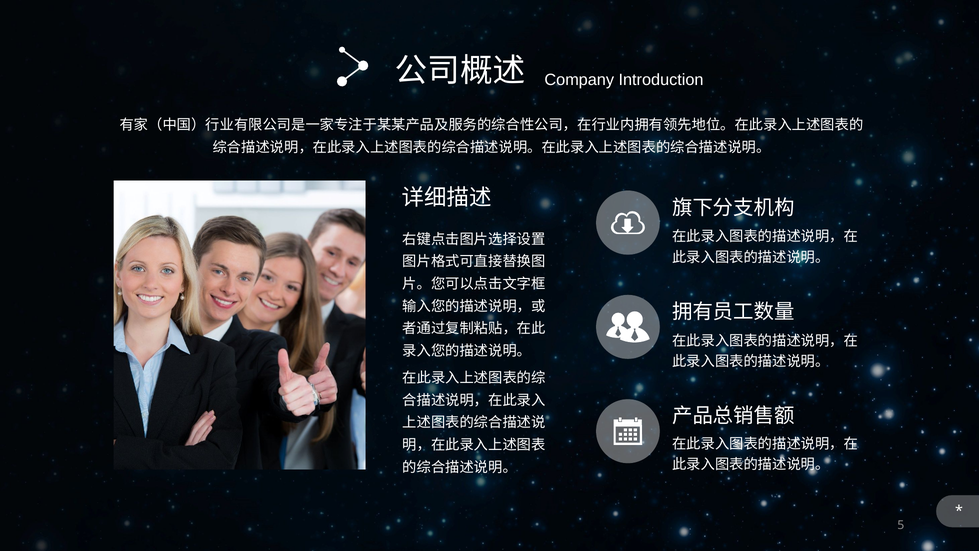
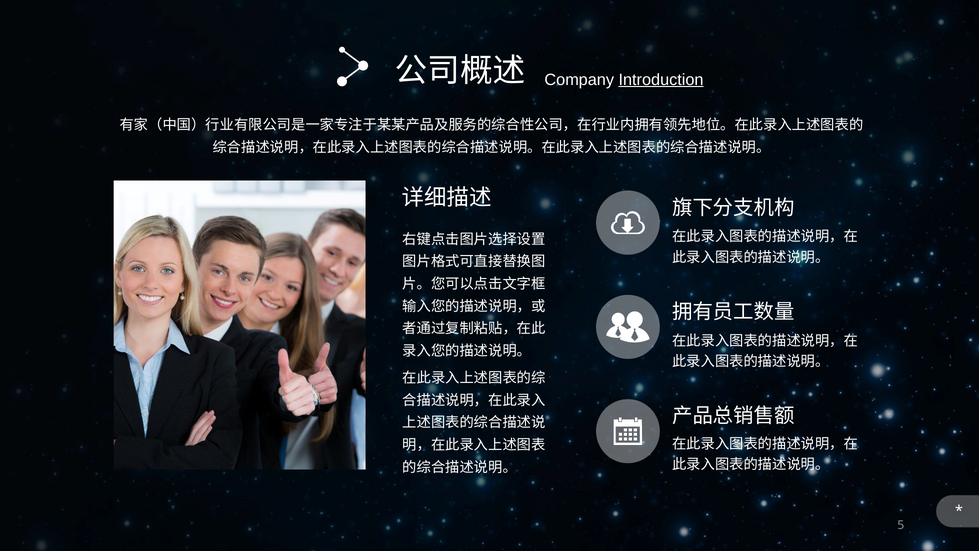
Introduction underline: none -> present (661, 80)
